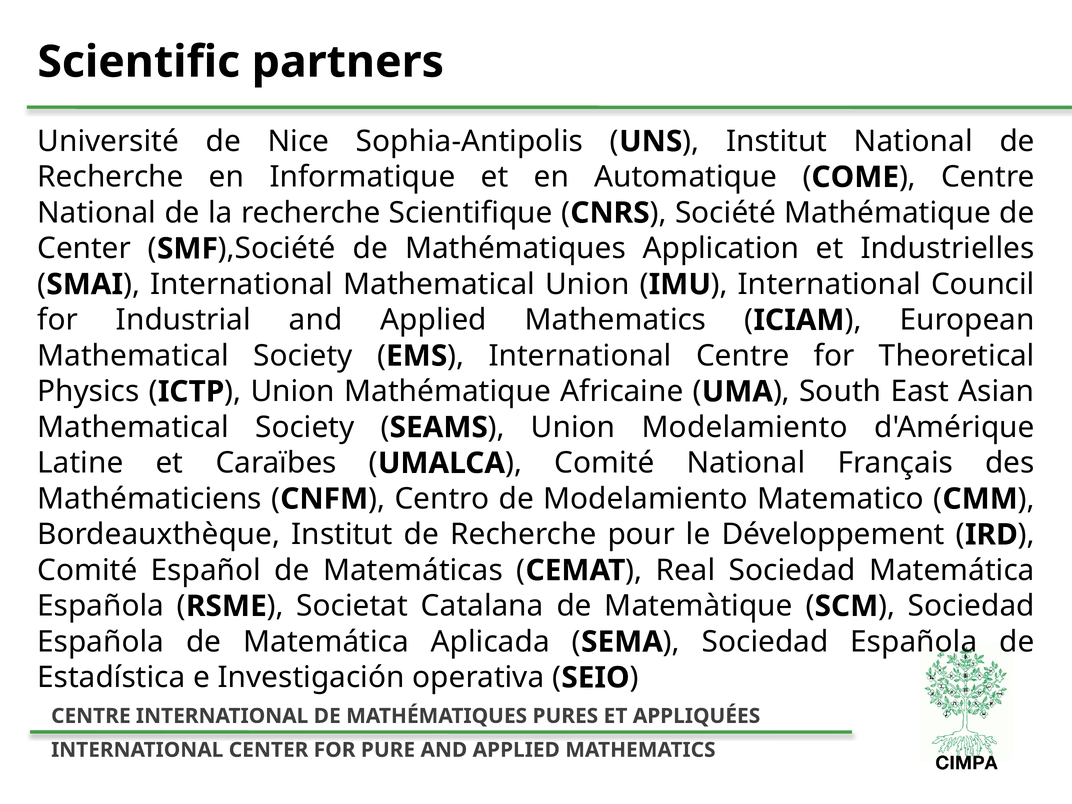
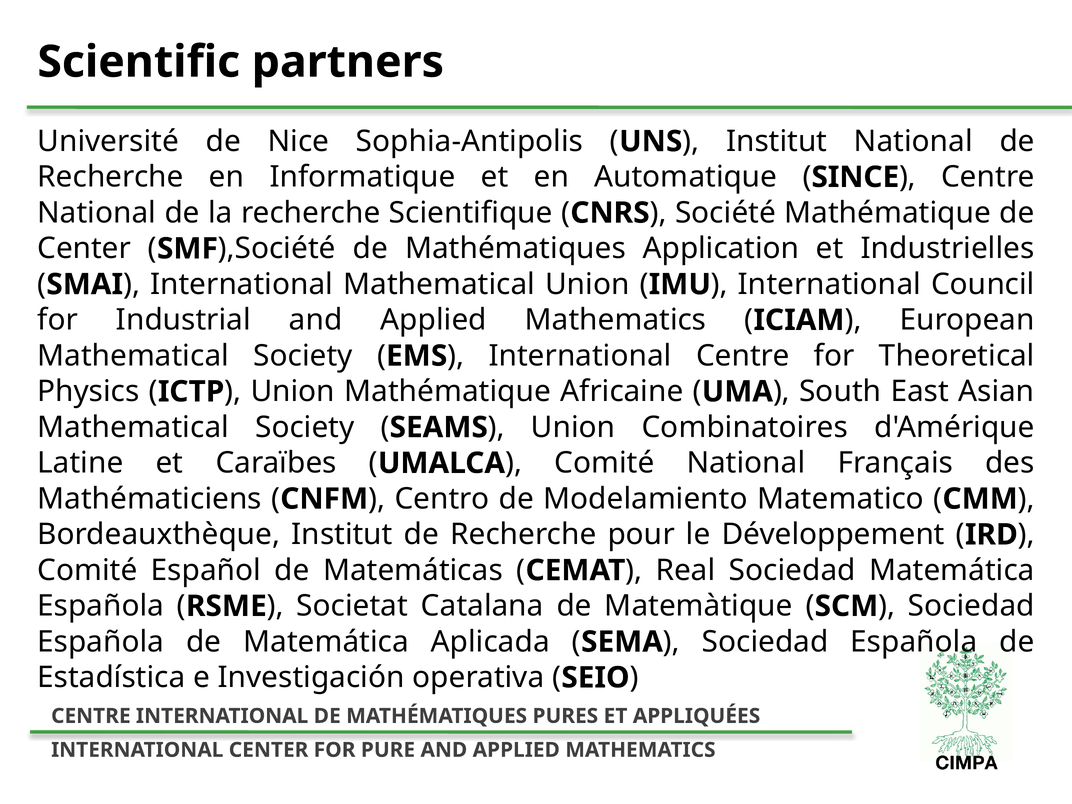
COME: COME -> SINCE (855, 177)
Union Modelamiento: Modelamiento -> Combinatoires (745, 427)
